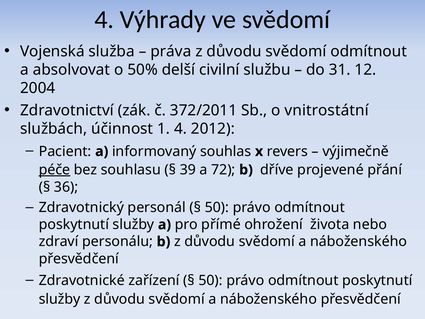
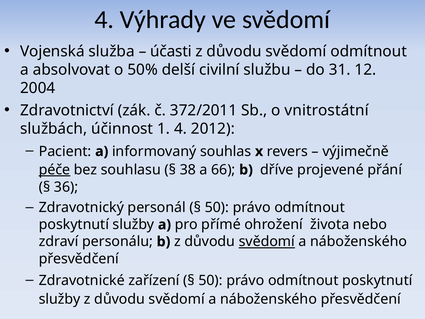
práva: práva -> účasti (171, 51)
39: 39 -> 38 (188, 170)
72: 72 -> 66 (223, 170)
svědomí underline: none -> present (267, 241)
